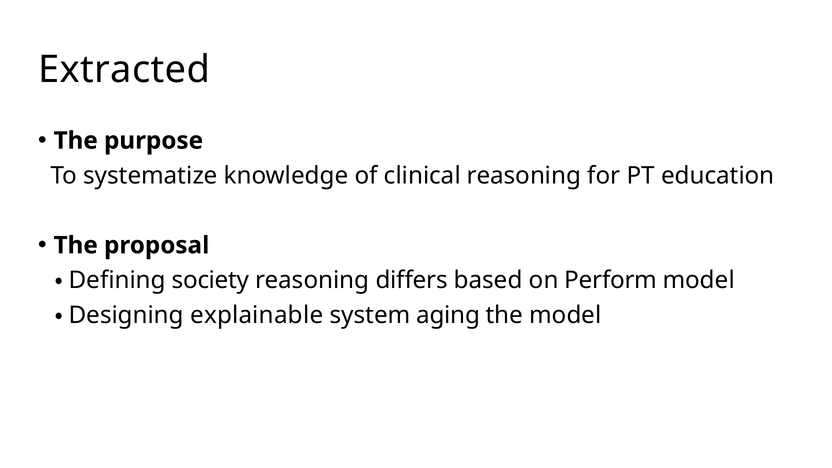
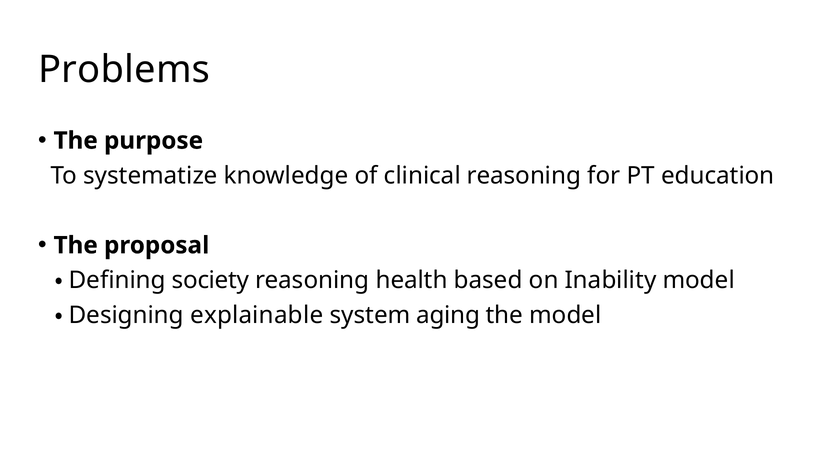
Extracted: Extracted -> Problems (124, 70)
differs: differs -> health (412, 280)
Perform: Perform -> Inability (611, 280)
